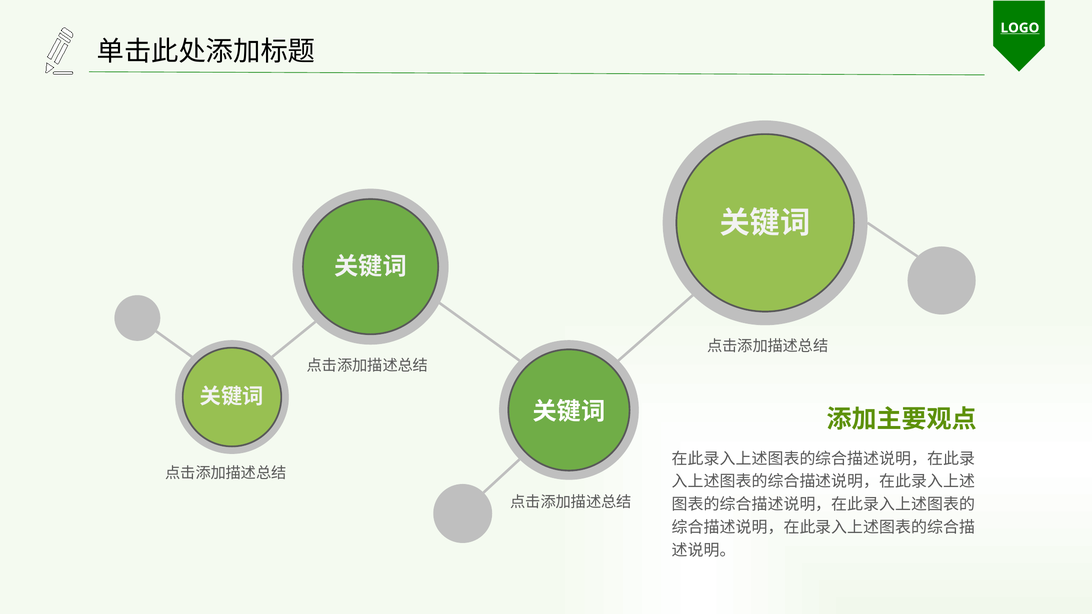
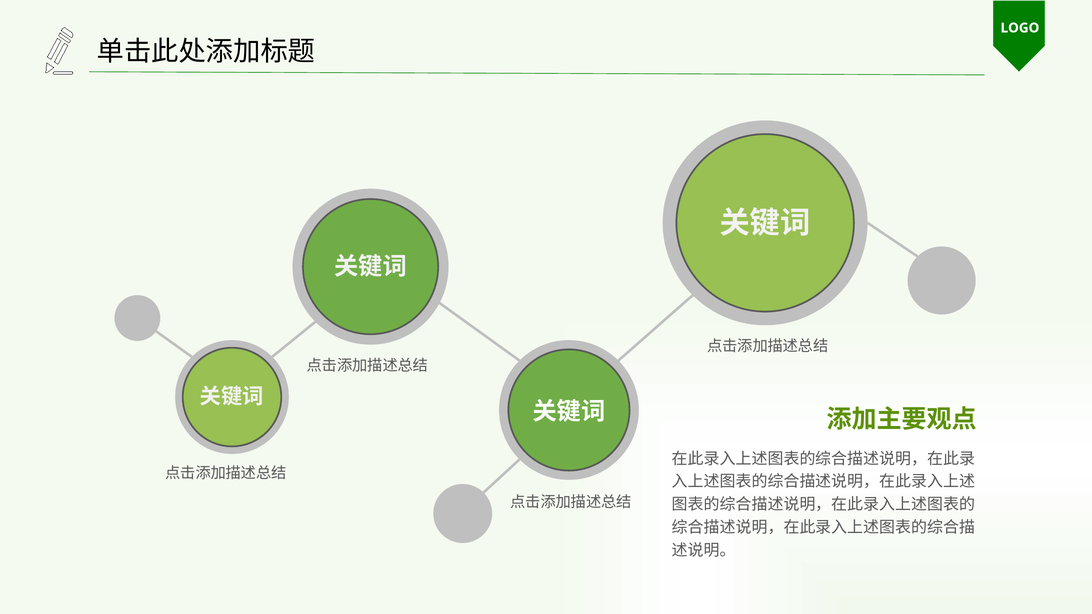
LOGO underline: present -> none (1020, 28)
